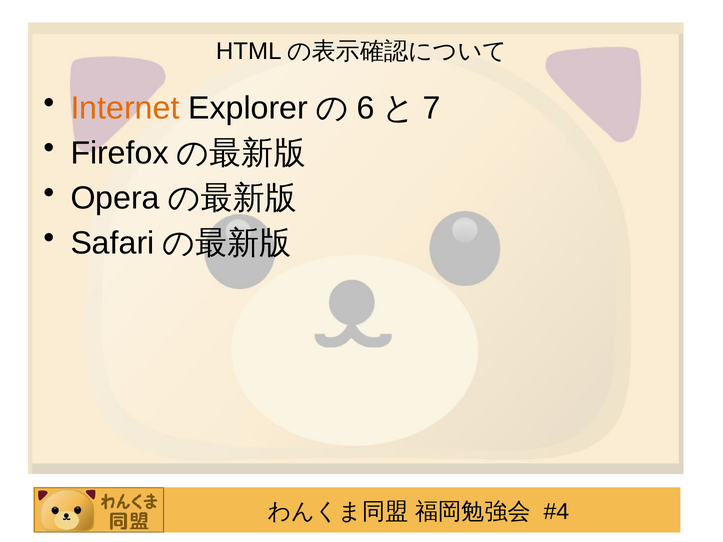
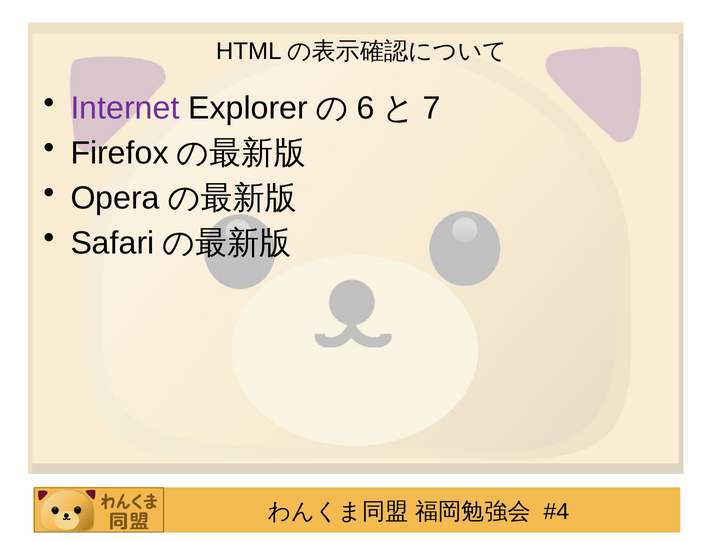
Internet colour: orange -> purple (125, 108)
